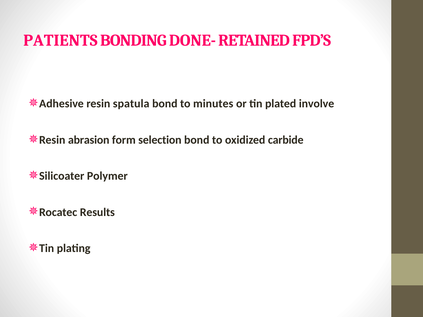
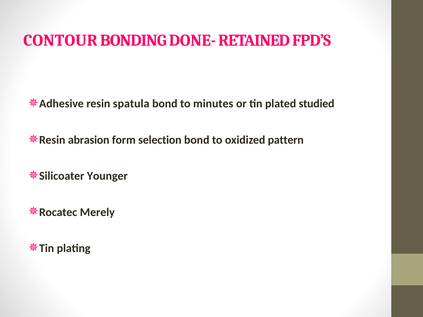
PATIENTS: PATIENTS -> CONTOUR (60, 40)
involve: involve -> studied (317, 104)
carbide: carbide -> pattern (286, 140)
Polymer: Polymer -> Younger (107, 176)
Results: Results -> Merely (97, 212)
